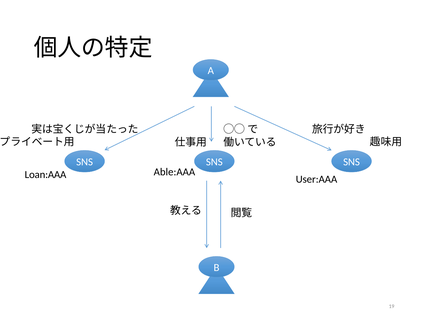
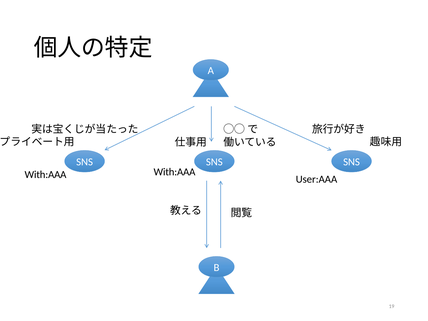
Able:AAA: Able:AAA -> With:AAA (175, 172)
Loan:AAA: Loan:AAA -> With:AAA (46, 175)
